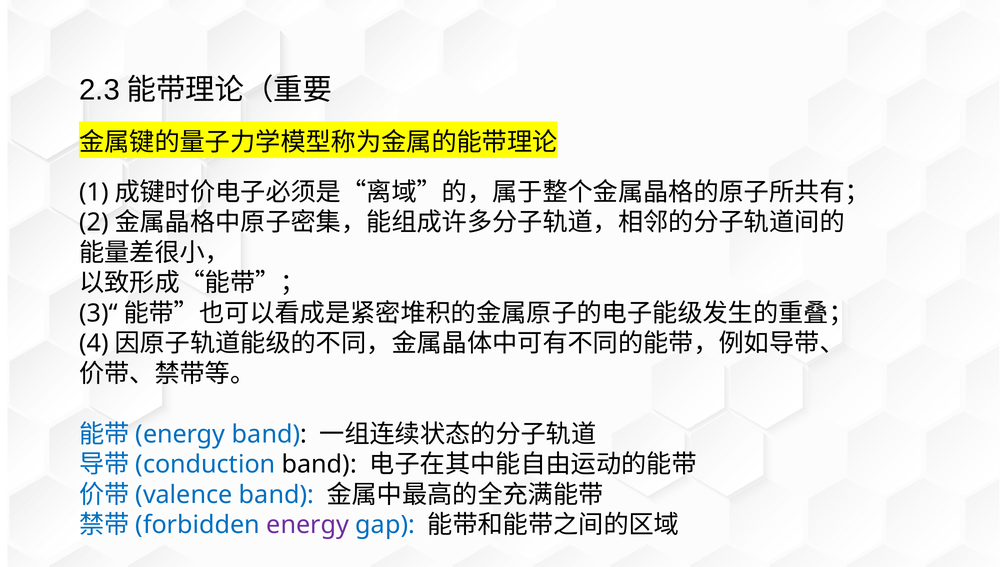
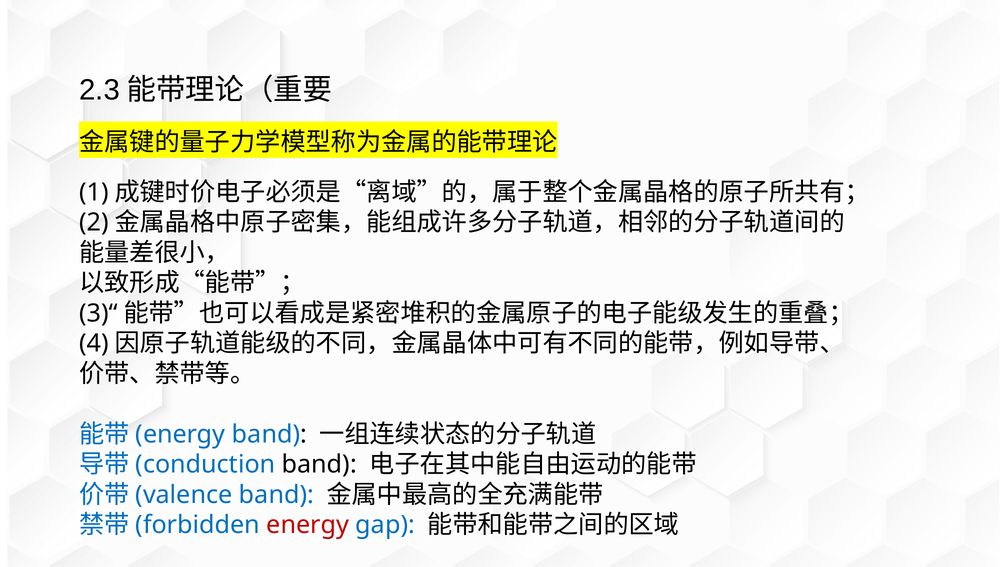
energy colour: purple -> red (308, 524)
